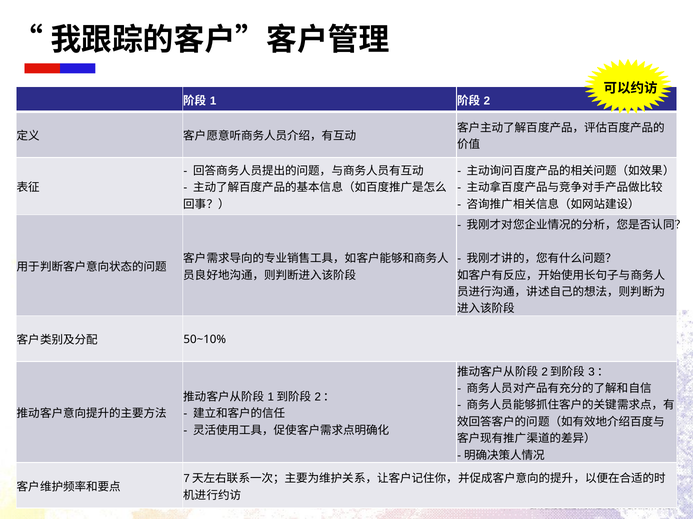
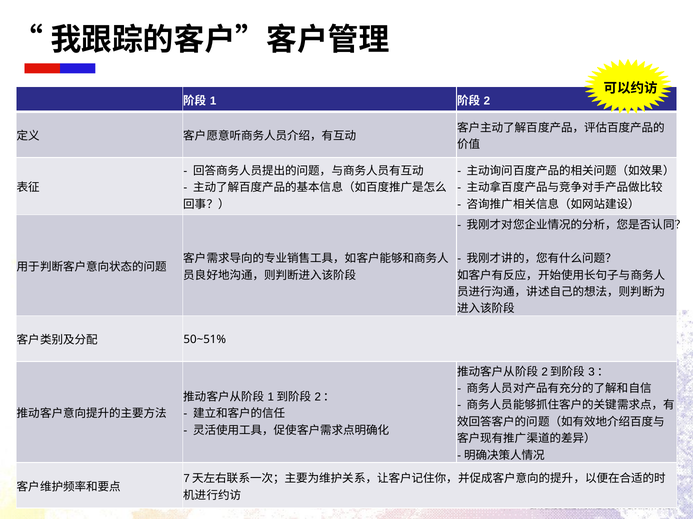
50~10%: 50~10% -> 50~51% (205, 340)
